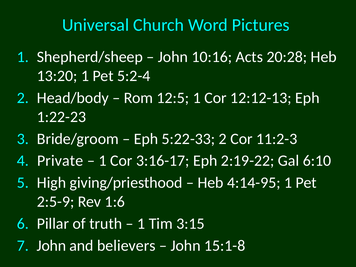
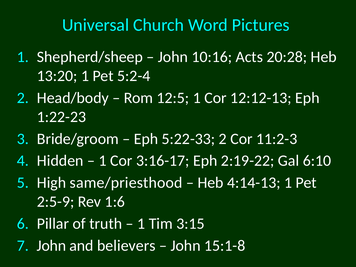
Private: Private -> Hidden (60, 161)
giving/priesthood: giving/priesthood -> same/priesthood (126, 183)
4:14-95: 4:14-95 -> 4:14-13 (254, 183)
